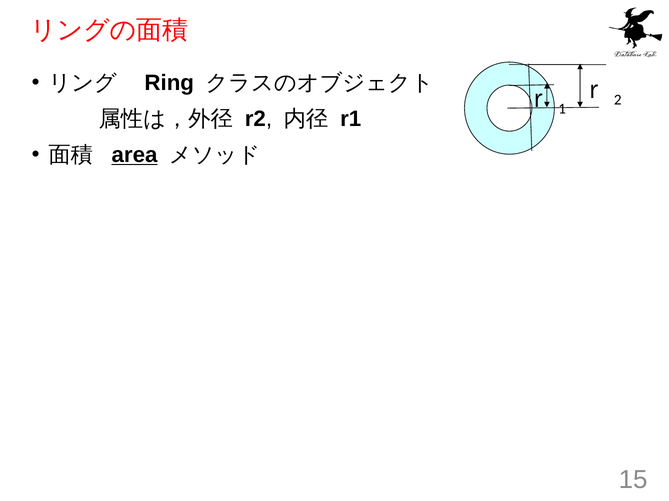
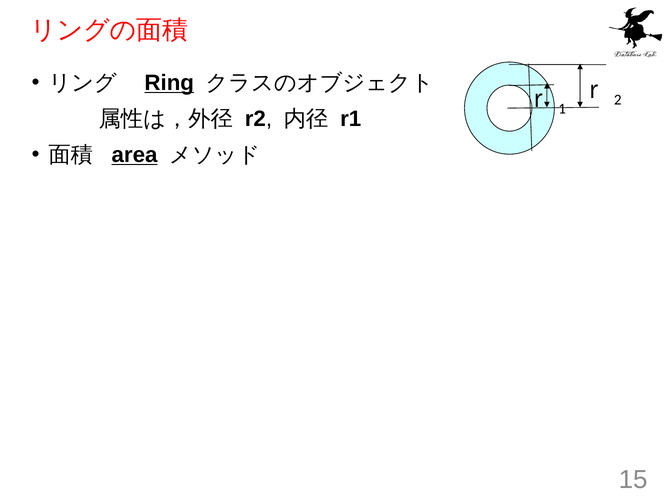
Ring underline: none -> present (169, 83)
